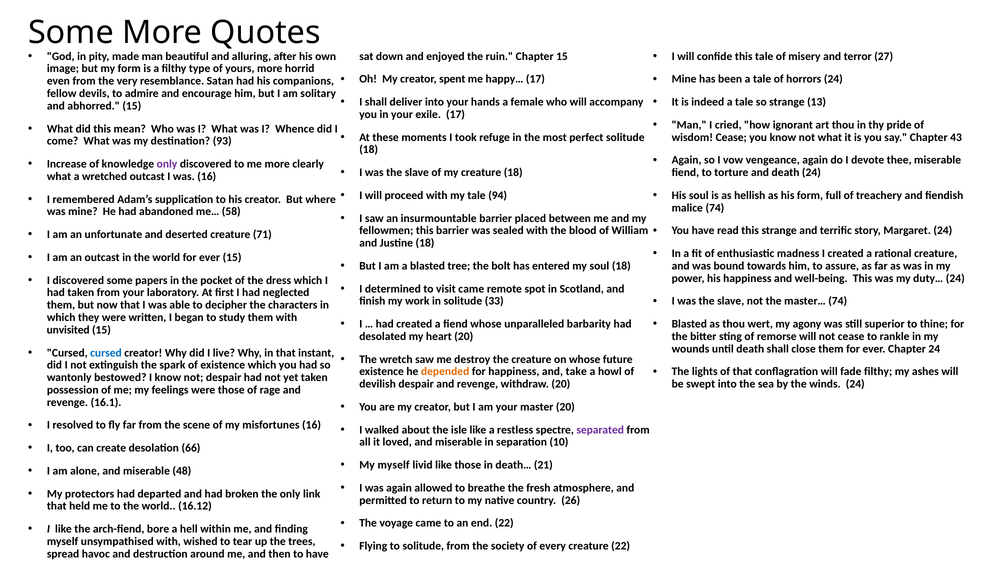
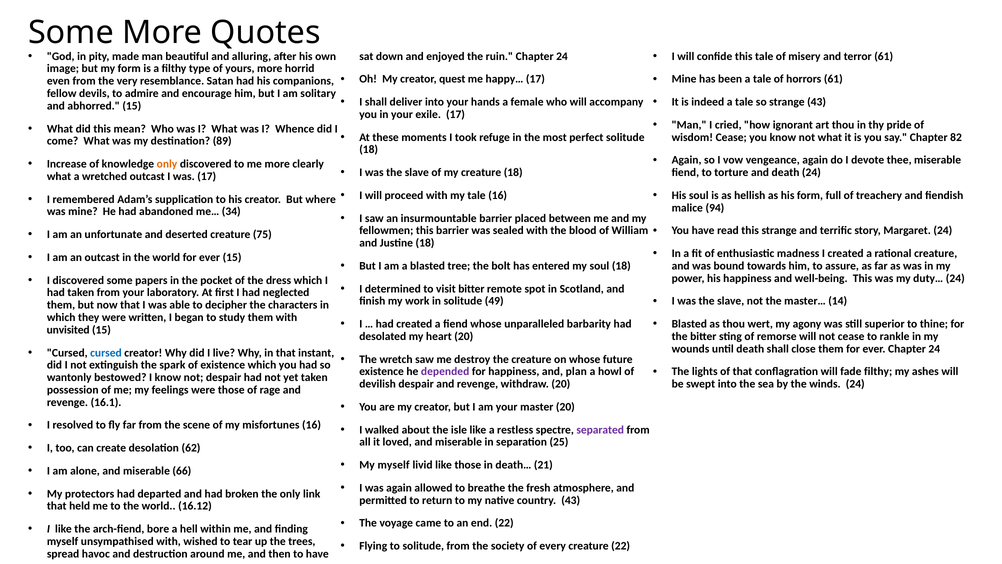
terror 27: 27 -> 61 (884, 56)
ruin Chapter 15: 15 -> 24 (562, 56)
spent: spent -> quest (452, 79)
horrors 24: 24 -> 61 (833, 79)
strange 13: 13 -> 43 (817, 102)
43: 43 -> 82 (956, 137)
93: 93 -> 89 (222, 141)
only colour: purple -> orange (167, 164)
was 16: 16 -> 17 (207, 176)
tale 94: 94 -> 16 (498, 195)
malice 74: 74 -> 94 (715, 208)
58: 58 -> 34 (231, 212)
71: 71 -> 75 (262, 234)
visit came: came -> bitter (471, 289)
master… 74: 74 -> 14 (838, 301)
33: 33 -> 49 (494, 301)
depended colour: orange -> purple (445, 371)
take: take -> plan (576, 371)
10: 10 -> 25 (559, 442)
66: 66 -> 62 (191, 448)
48: 48 -> 66 (182, 471)
country 26: 26 -> 43 (571, 500)
